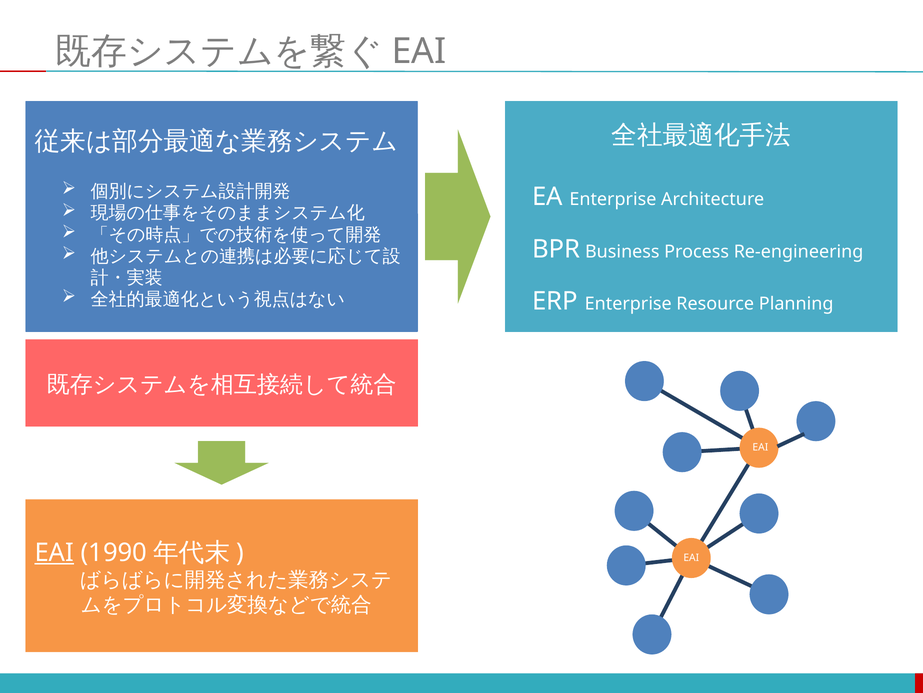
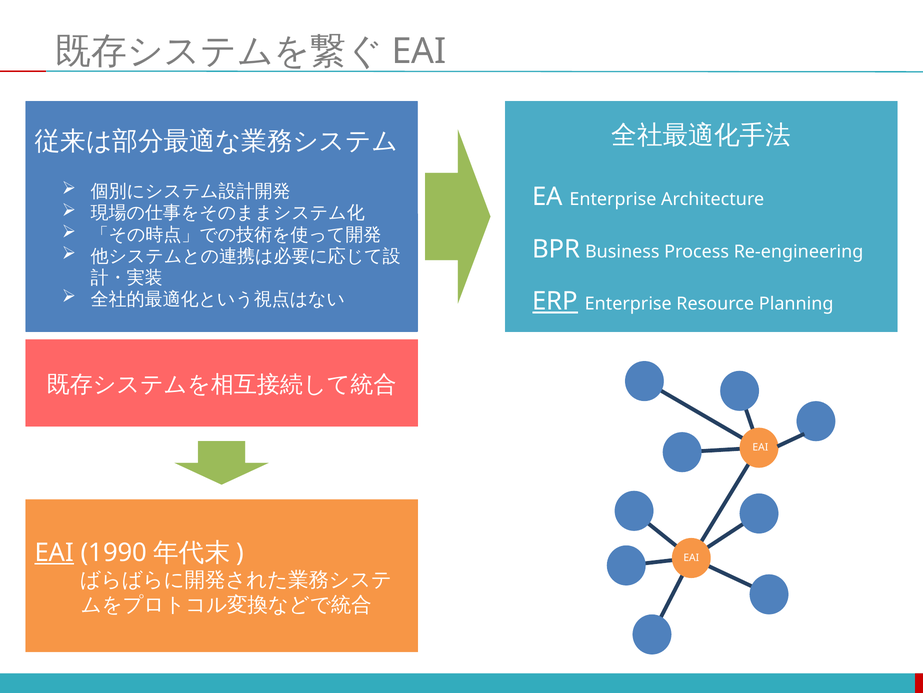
ERP underline: none -> present (555, 301)
